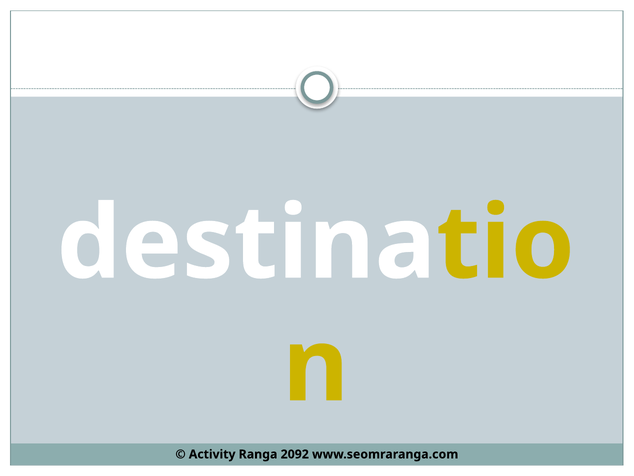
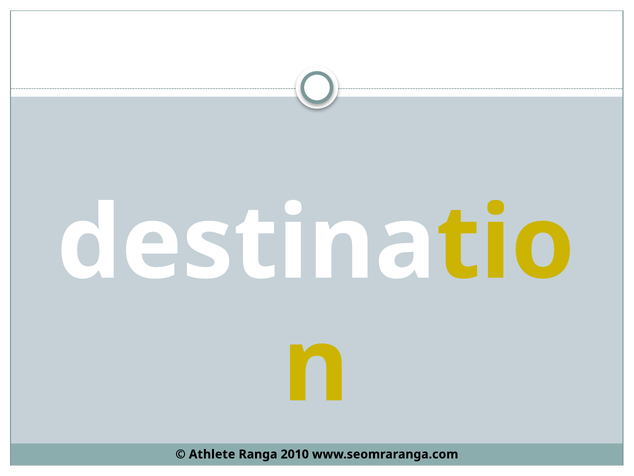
Activity: Activity -> Athlete (212, 454)
2092: 2092 -> 2010 (295, 454)
